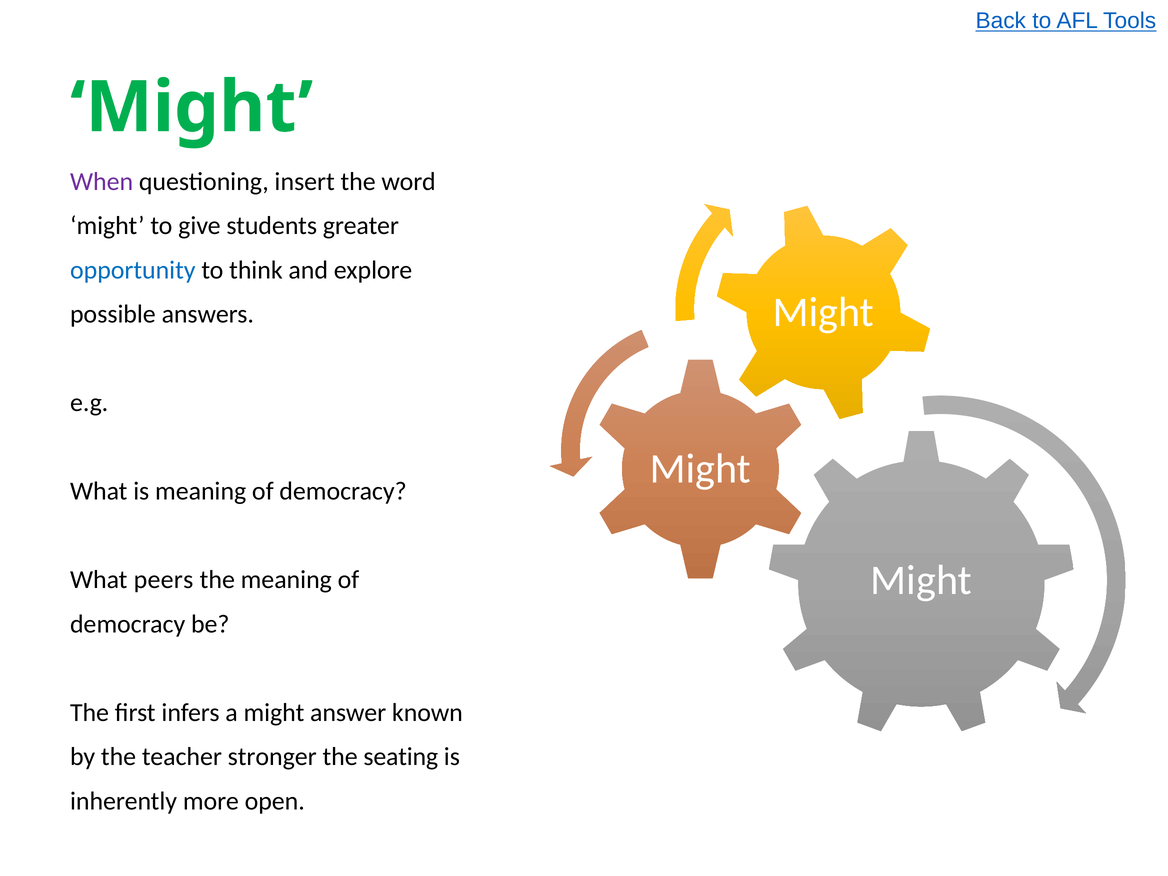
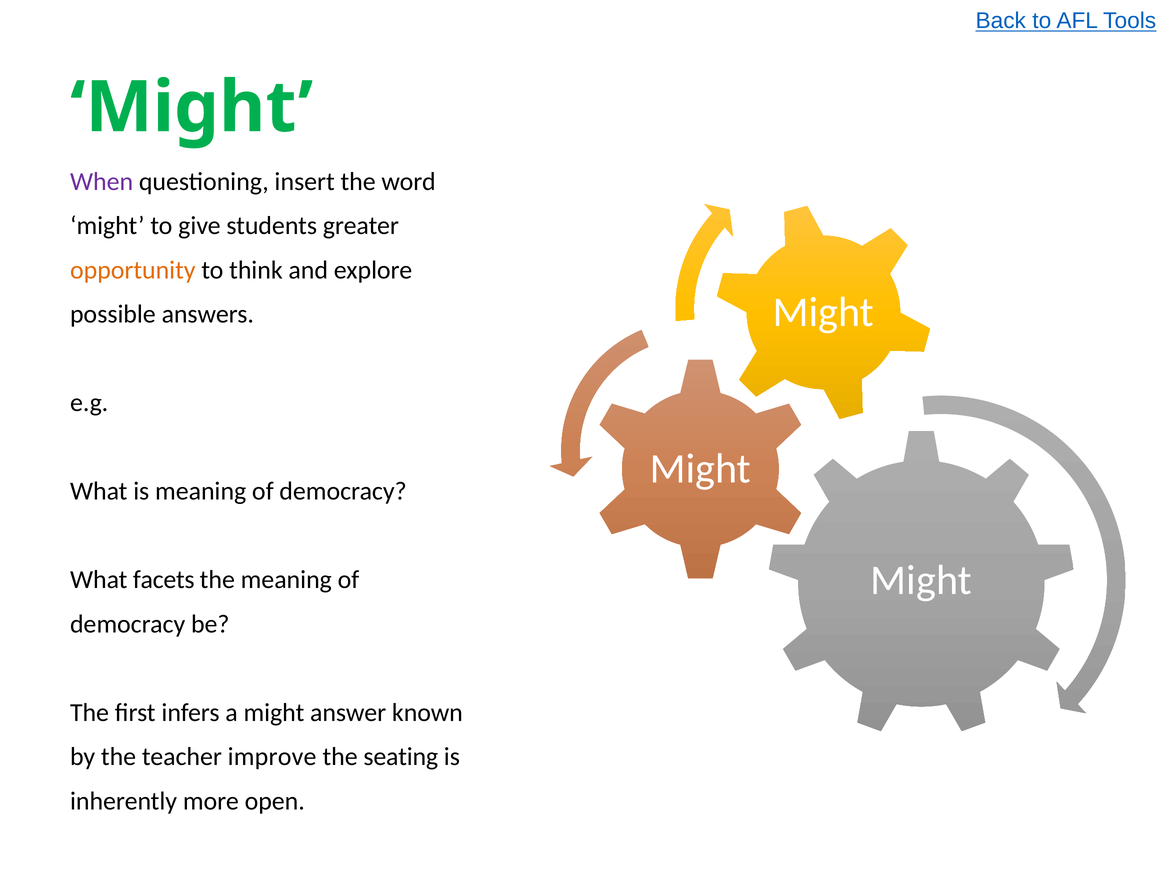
opportunity colour: blue -> orange (133, 270)
peers: peers -> facets (164, 580)
stronger: stronger -> improve (272, 757)
